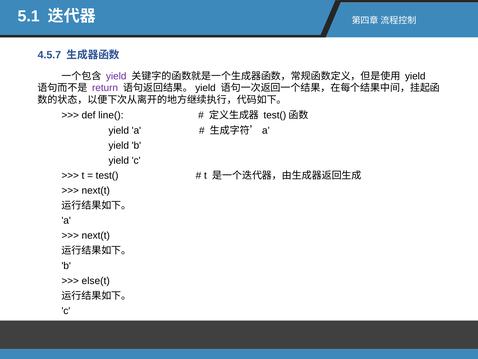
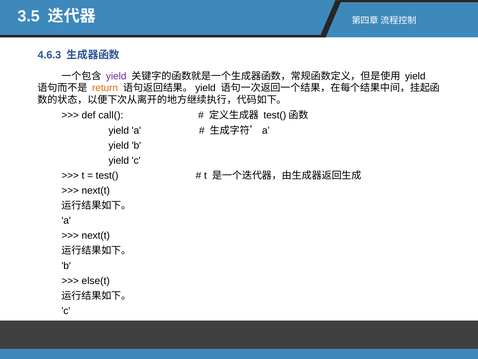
5.1: 5.1 -> 3.5 (29, 16)
4.5.7: 4.5.7 -> 4.6.3 (49, 55)
return colour: purple -> orange (105, 88)
line(: line( -> call( (111, 115)
